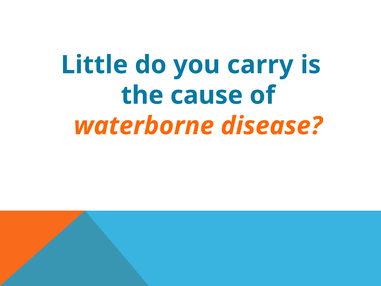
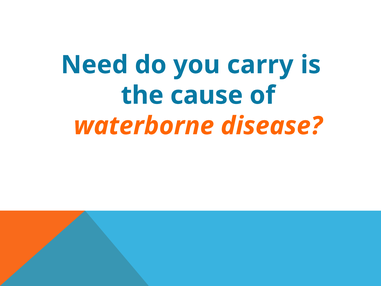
Little: Little -> Need (94, 65)
